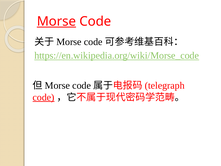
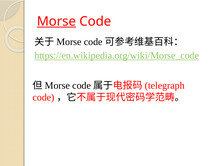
code underline: present -> none (44, 97)
